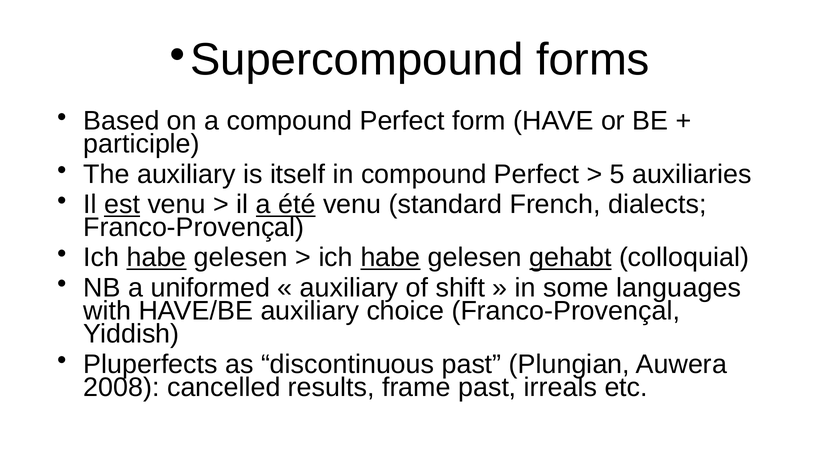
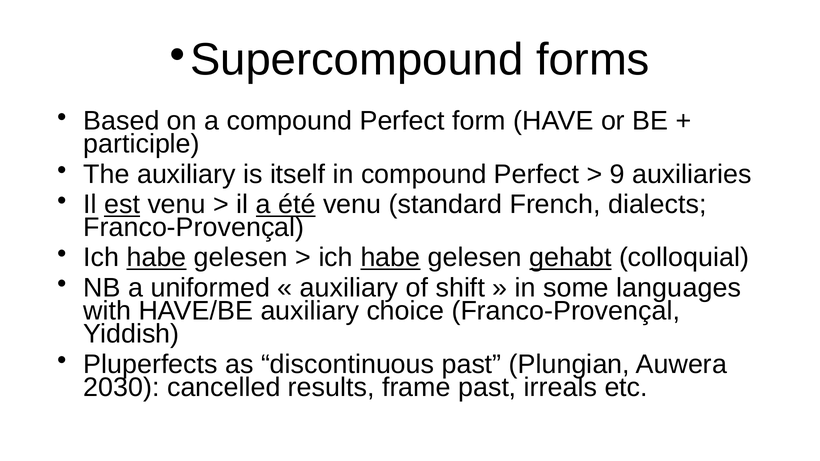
5: 5 -> 9 (617, 174)
2008: 2008 -> 2030 (122, 388)
